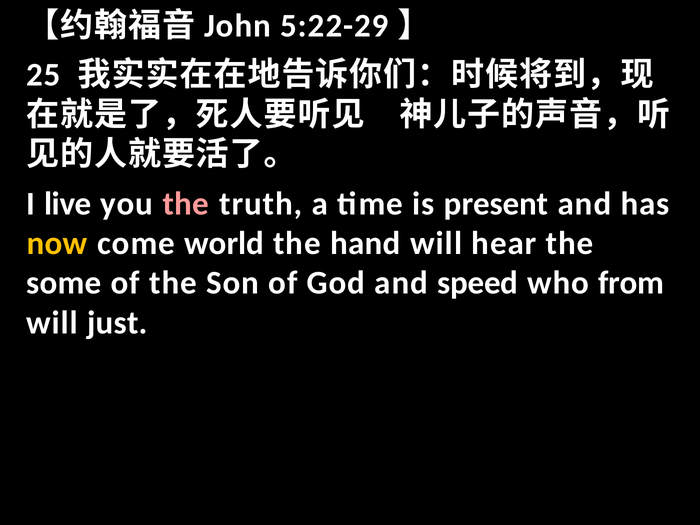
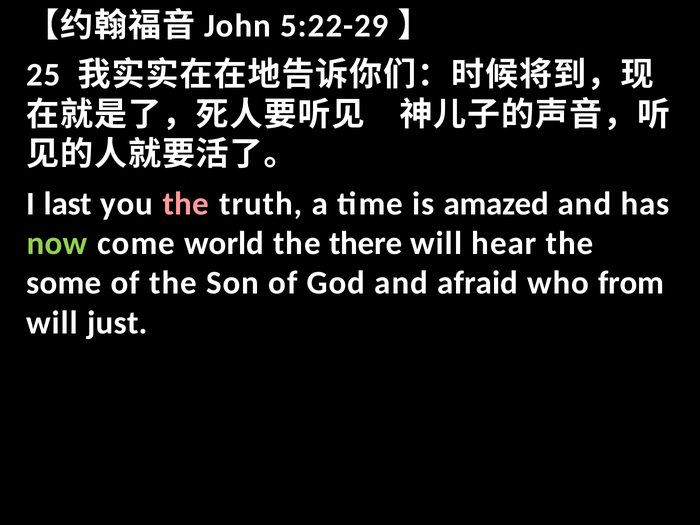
live: live -> last (68, 204)
present: present -> amazed (496, 204)
now colour: yellow -> light green (57, 243)
hand: hand -> there (366, 243)
speed: speed -> afraid (478, 283)
